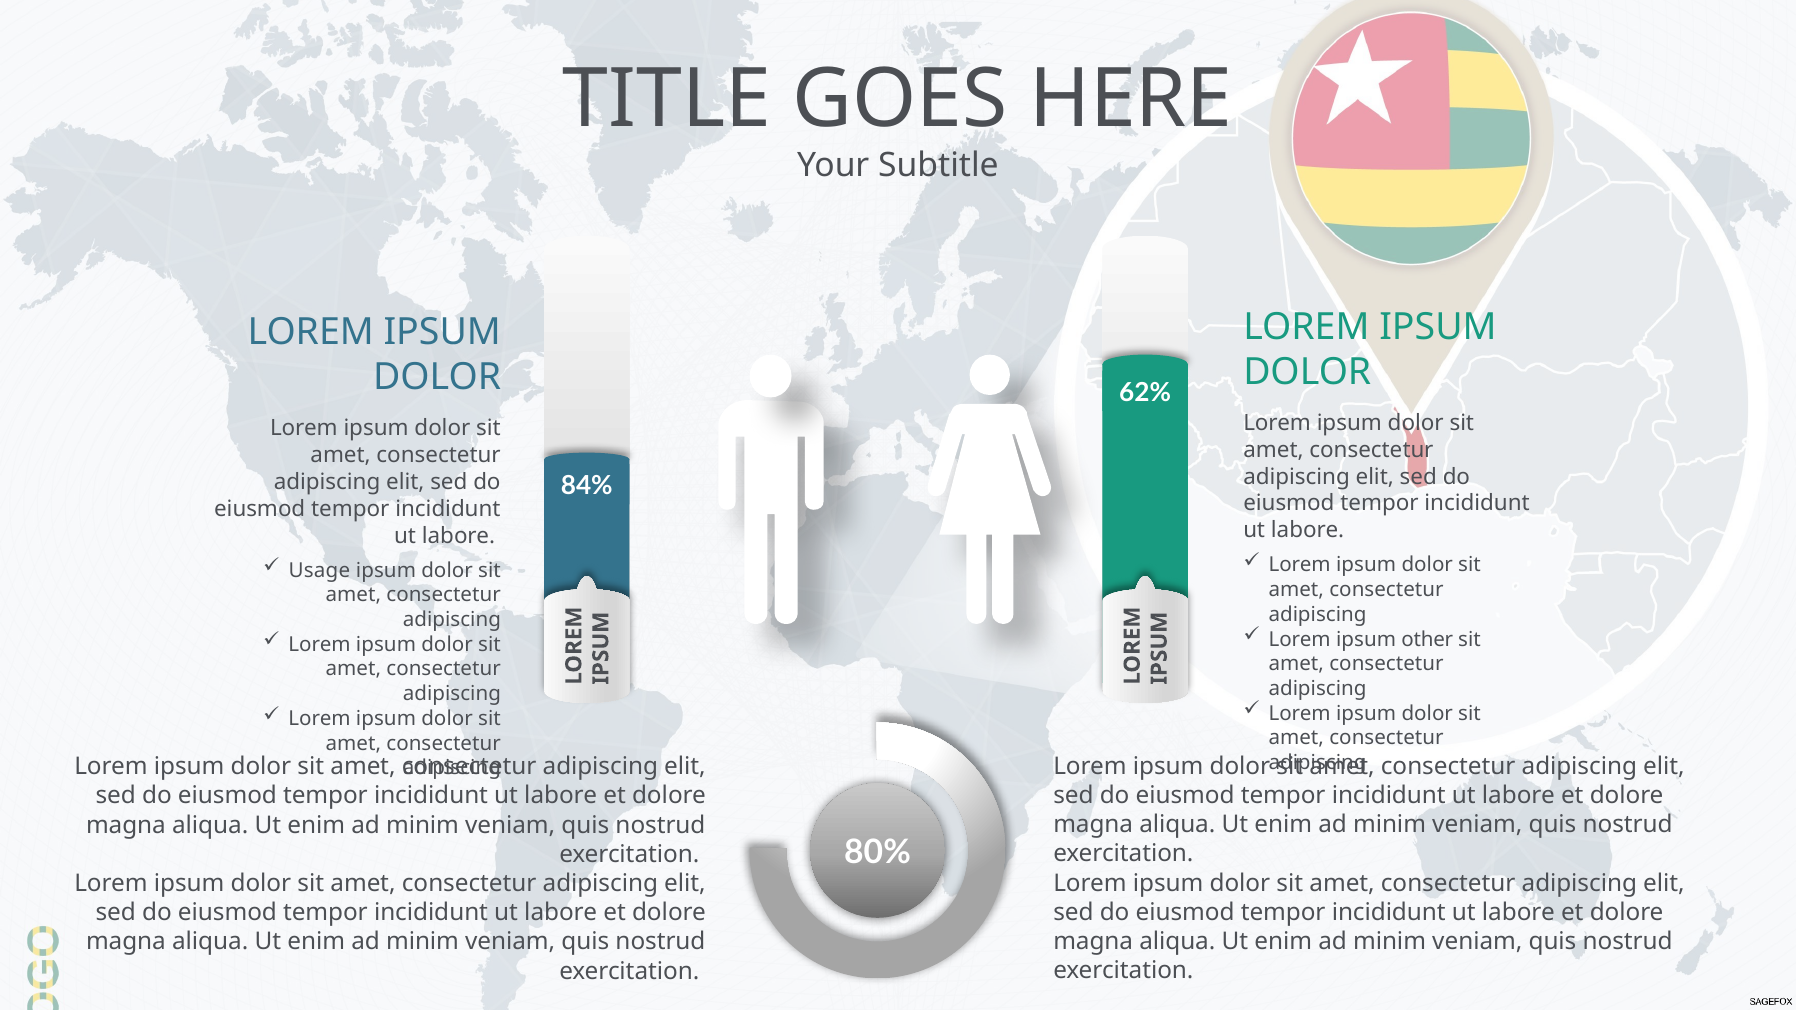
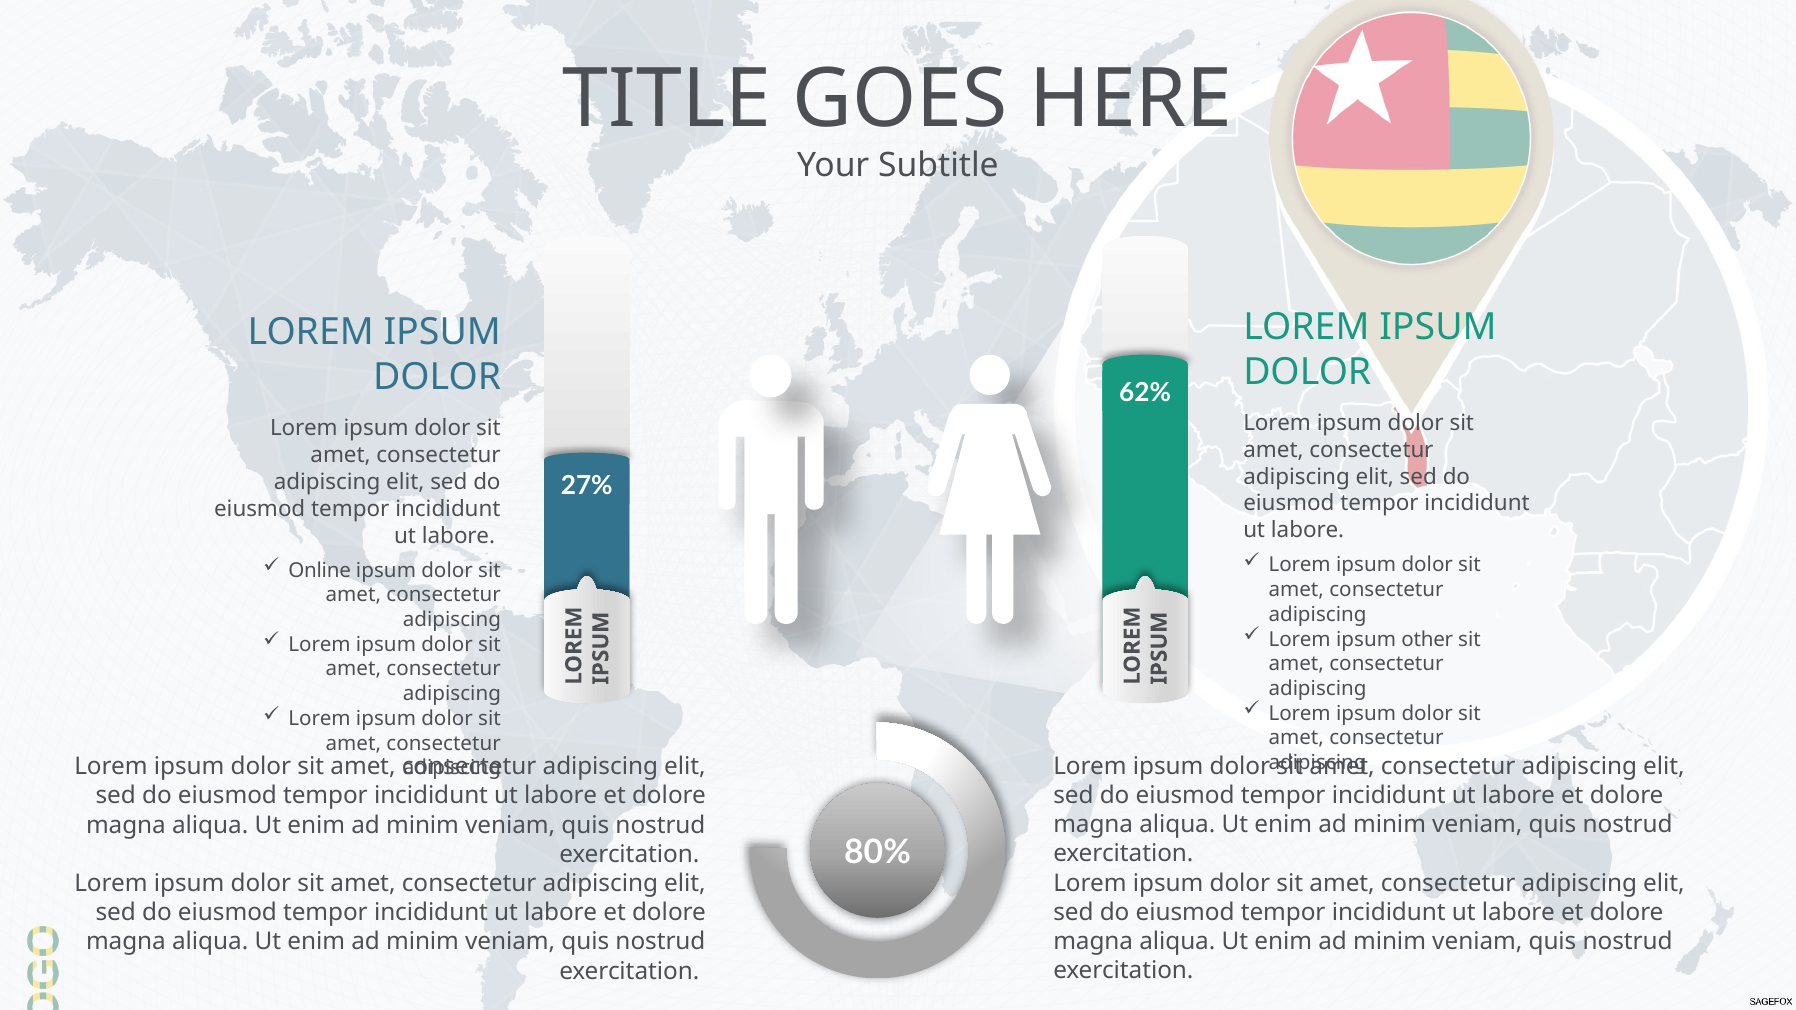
84%: 84% -> 27% (587, 486)
Usage: Usage -> Online (320, 571)
